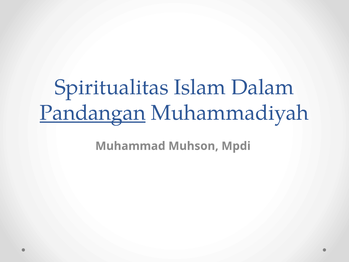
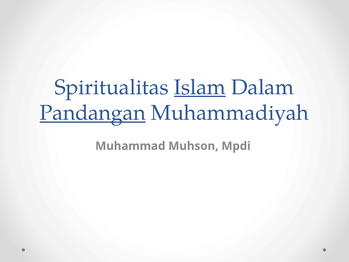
Islam underline: none -> present (200, 87)
